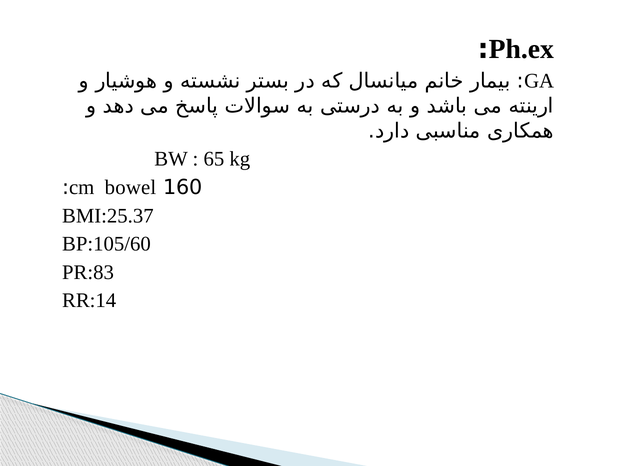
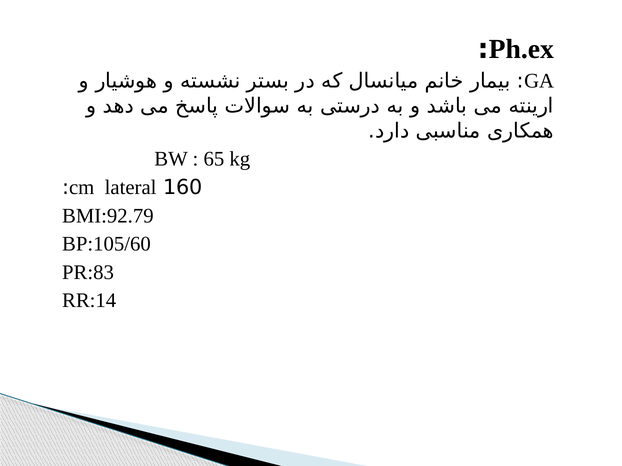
bowel: bowel -> lateral (131, 188)
BMI:25.37: BMI:25.37 -> BMI:92.79 (108, 216)
